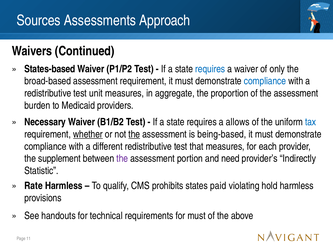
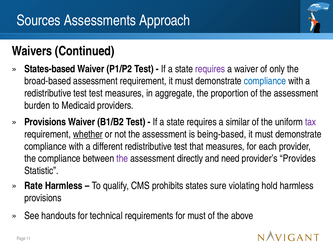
requires colour: blue -> purple (210, 69)
test unit: unit -> test (96, 93)
Necessary: Necessary -> Provisions (45, 122)
allows: allows -> similar (238, 122)
tax colour: blue -> purple (311, 122)
the underline: present -> none (134, 134)
the supplement: supplement -> compliance (59, 158)
portion: portion -> directly (190, 158)
Indirectly: Indirectly -> Provides (298, 158)
paid: paid -> sure (218, 186)
